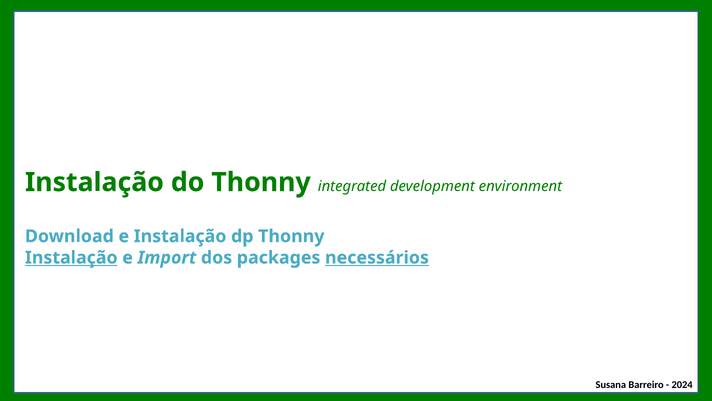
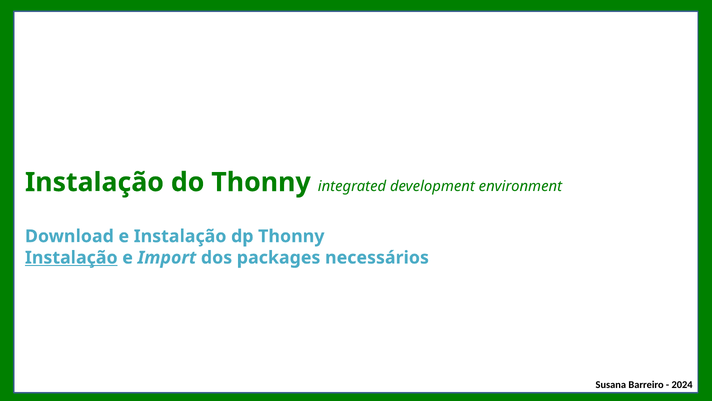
necessários underline: present -> none (377, 257)
